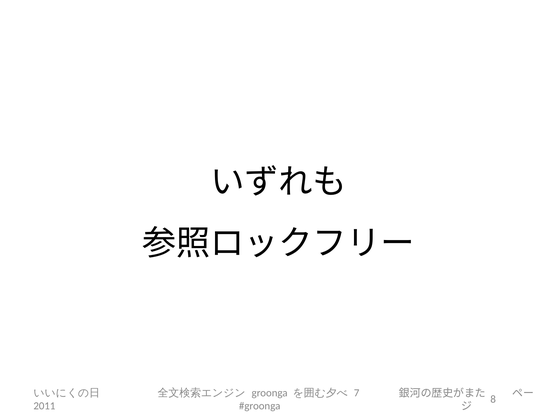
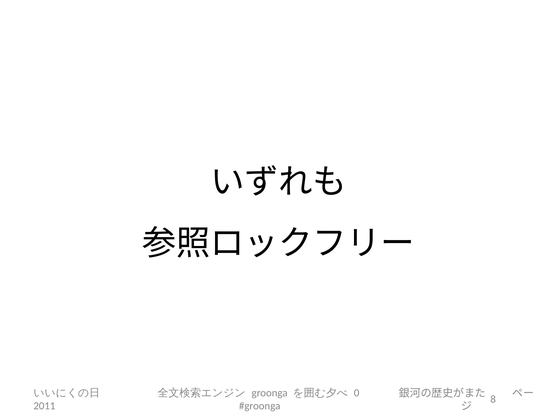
7: 7 -> 0 (357, 393)
